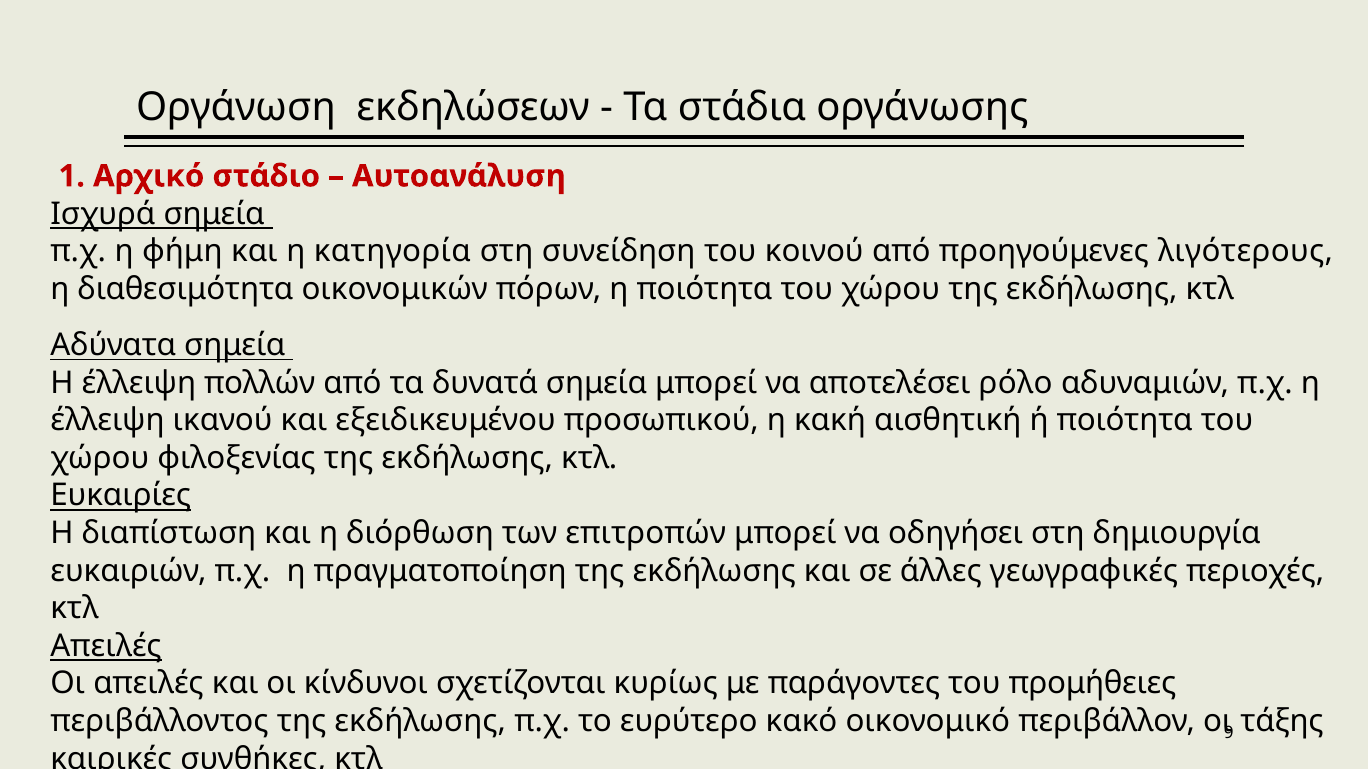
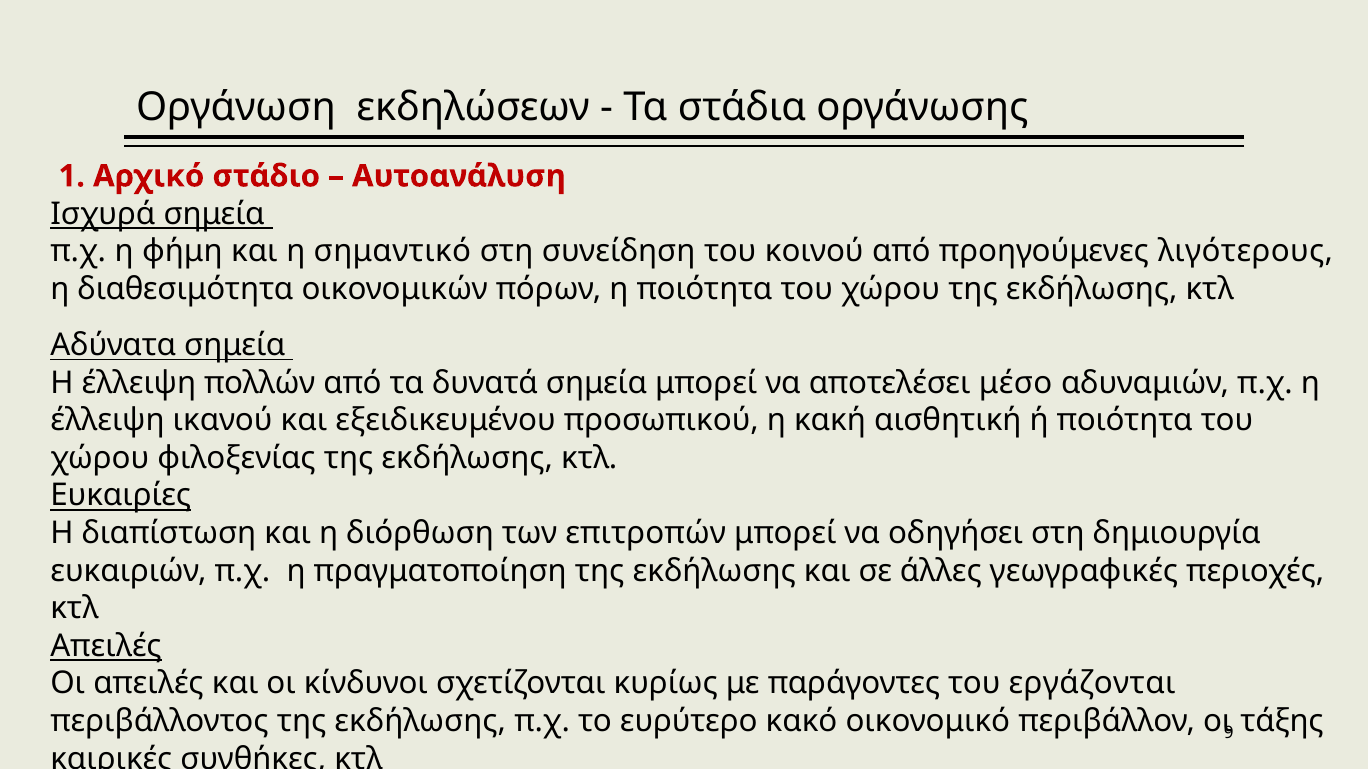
κατηγορία: κατηγορία -> σημαντικό (392, 251)
ρόλο: ρόλο -> μέσο (1016, 383)
προμήθειες: προμήθειες -> εργάζονται (1092, 684)
